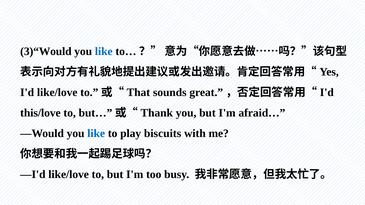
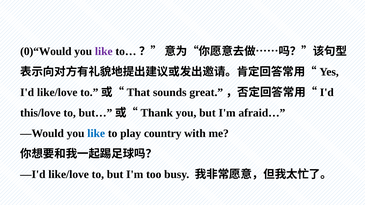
3)“Would: 3)“Would -> 0)“Would (46, 51)
like colour: blue -> purple (104, 51)
biscuits: biscuits -> country (163, 134)
